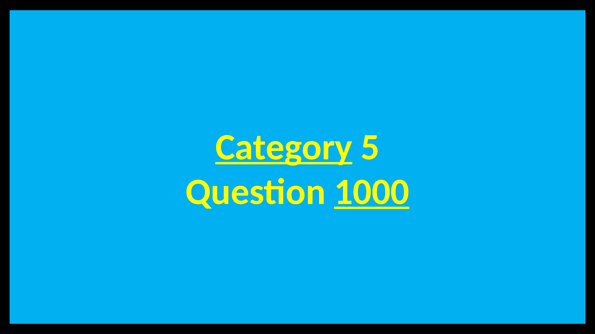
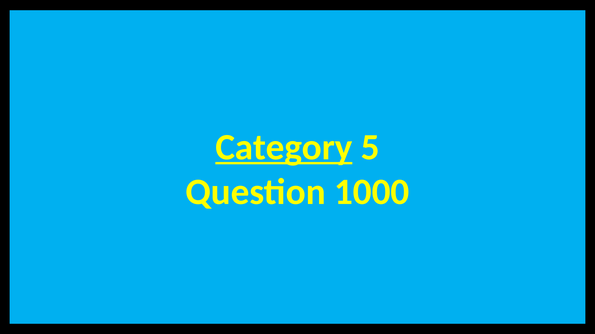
1000 underline: present -> none (372, 192)
